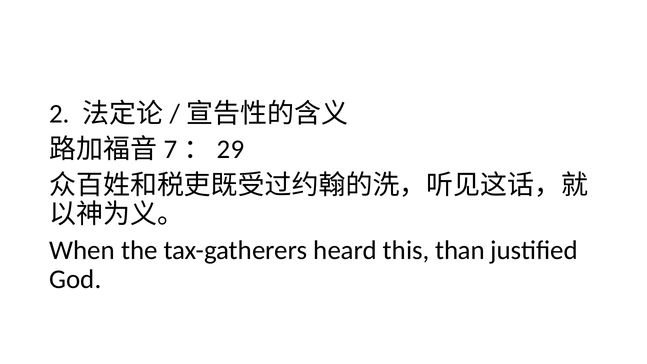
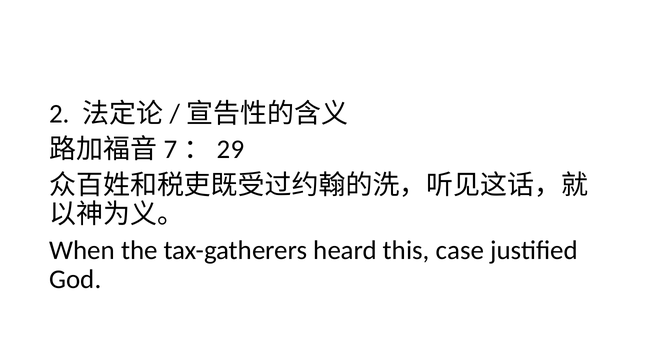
than: than -> case (460, 250)
